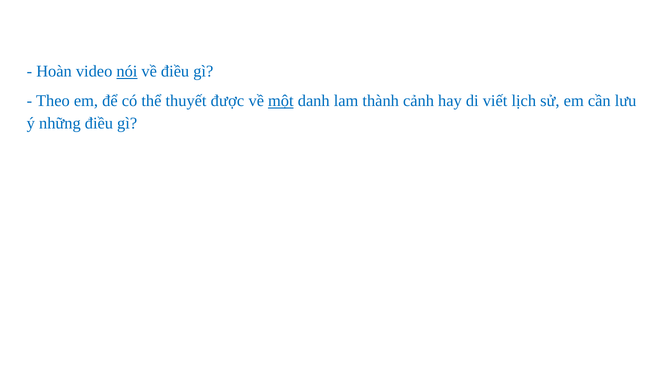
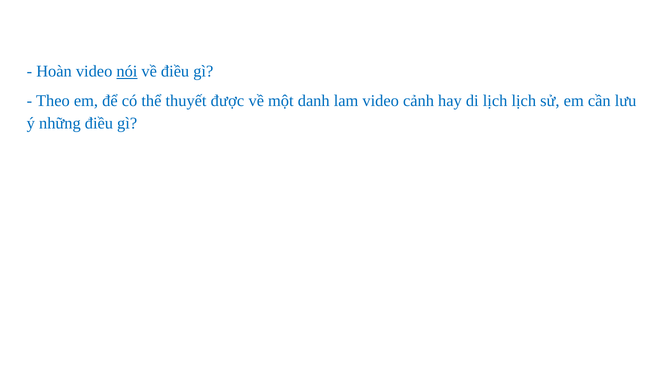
một underline: present -> none (281, 101)
lam thành: thành -> video (381, 101)
di viết: viết -> lịch (495, 101)
